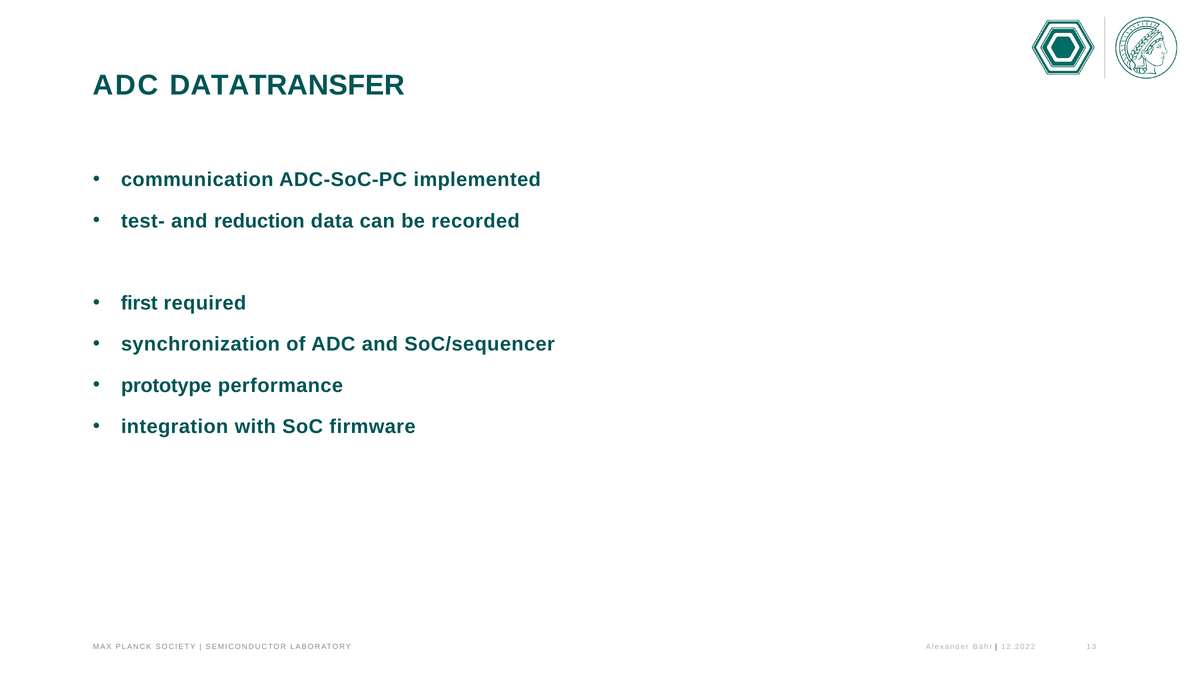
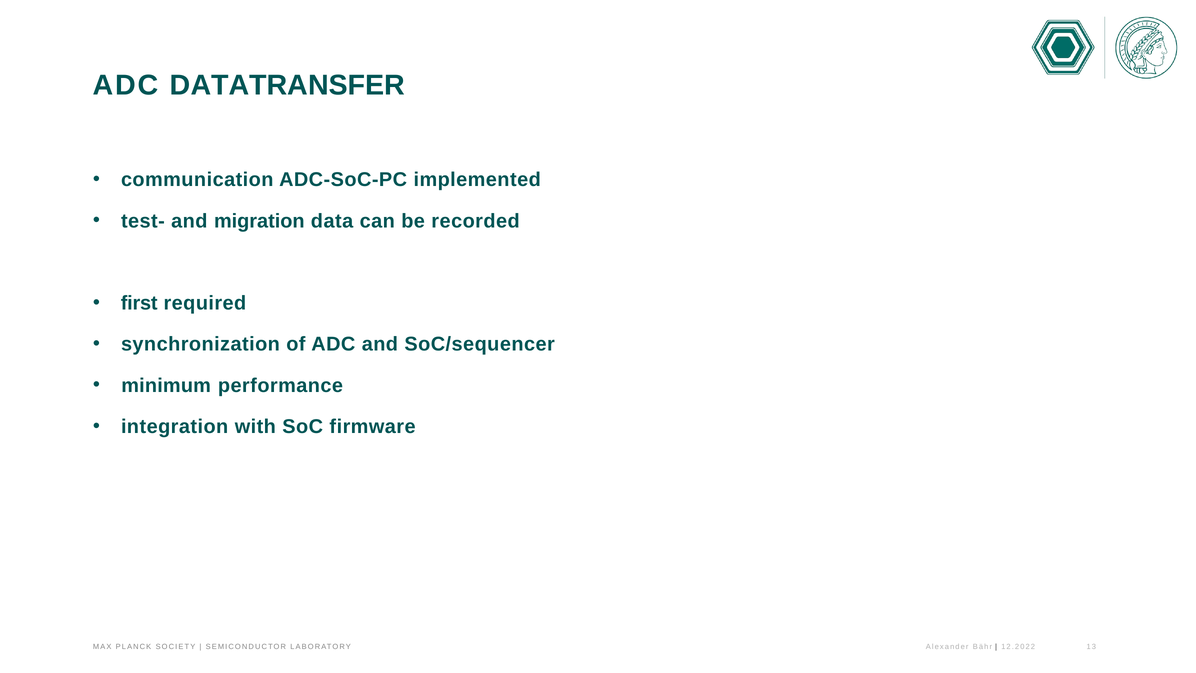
reduction: reduction -> migration (259, 221)
prototype: prototype -> minimum (166, 385)
